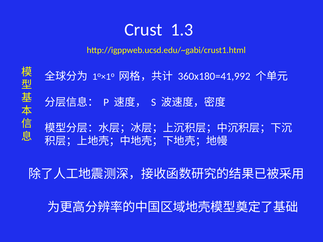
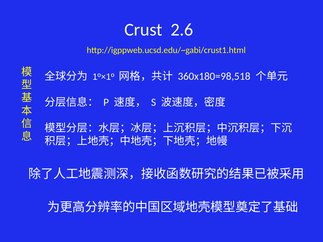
1.3: 1.3 -> 2.6 (182, 30)
360x180=41,992: 360x180=41,992 -> 360x180=98,518 (214, 77)
